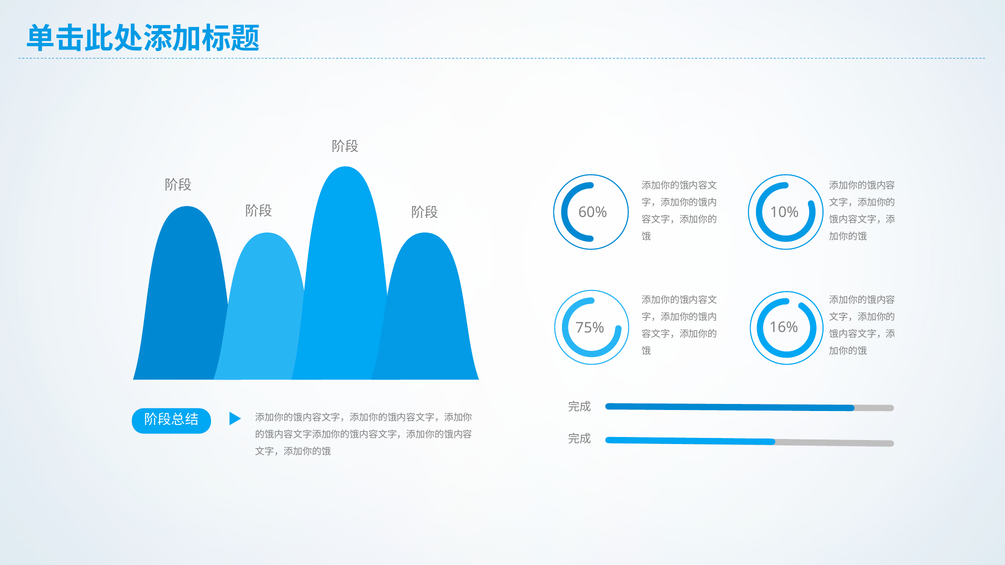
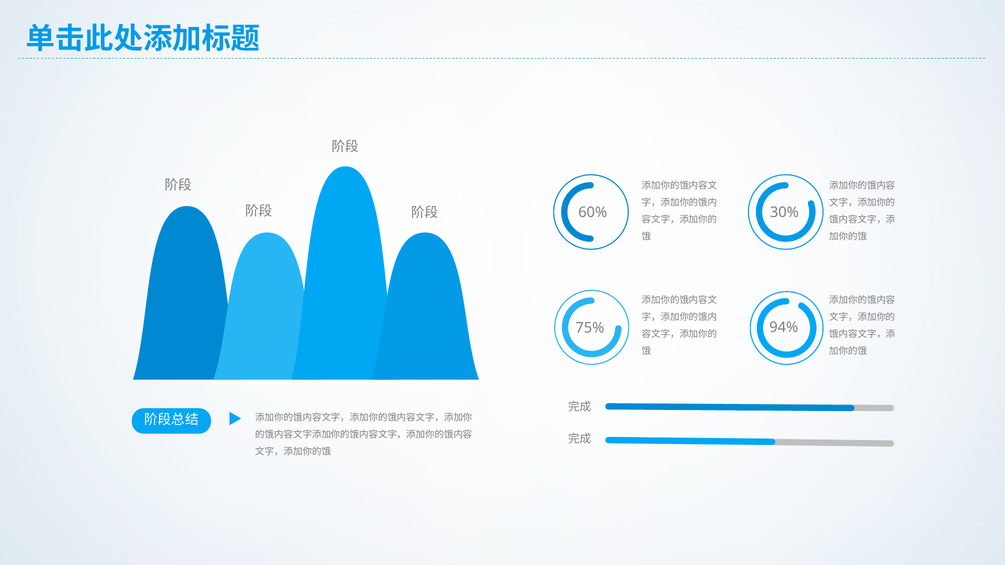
10%: 10% -> 30% (784, 212)
16%: 16% -> 94% (784, 328)
